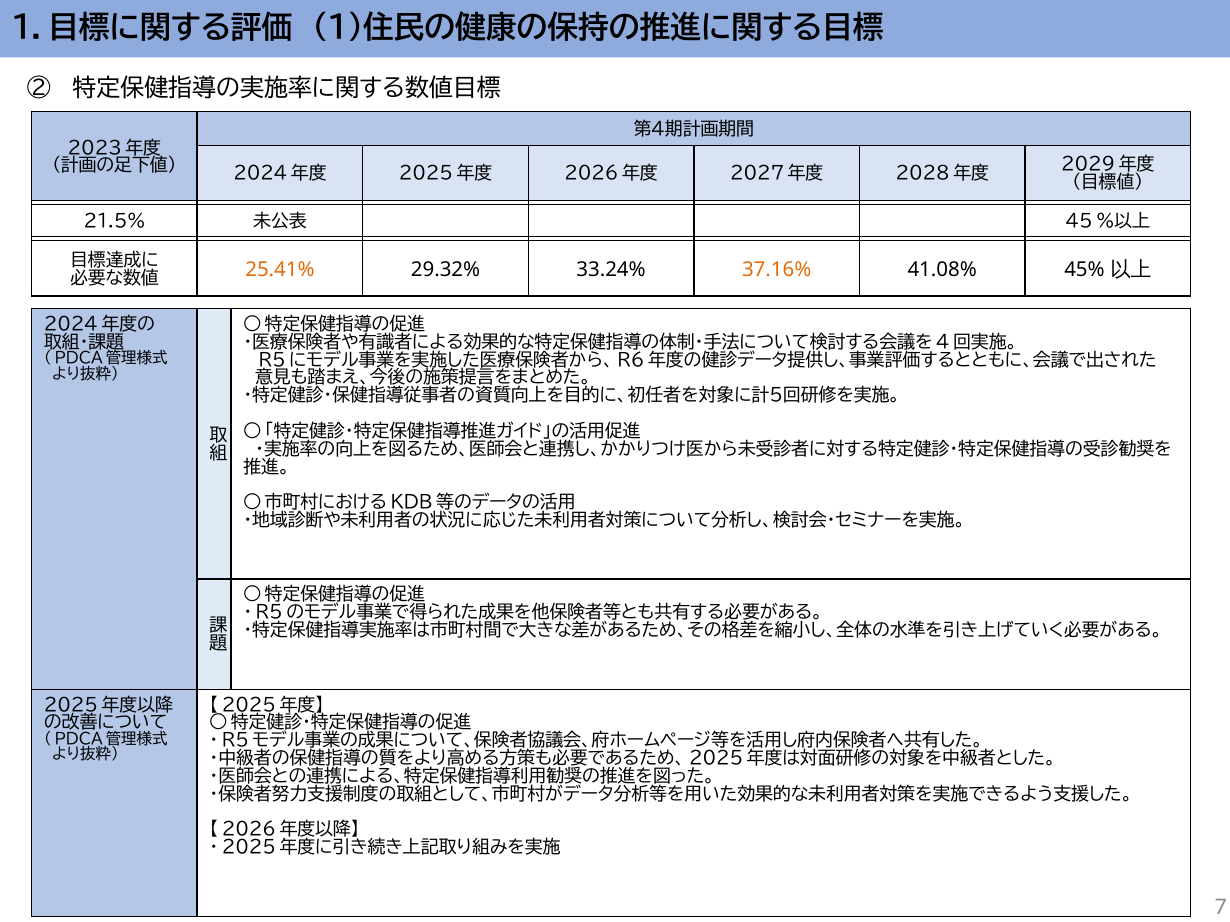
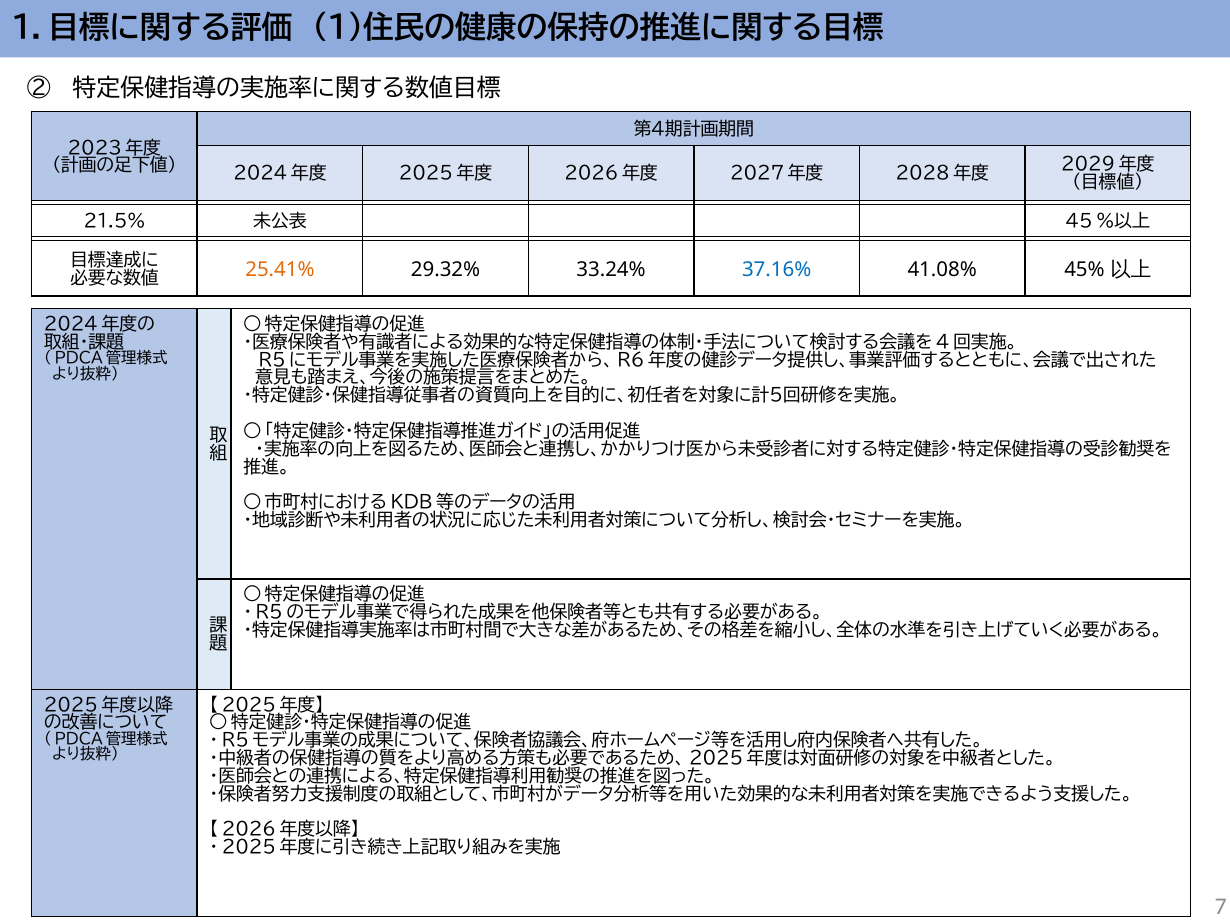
37.16% colour: orange -> blue (777, 270)
